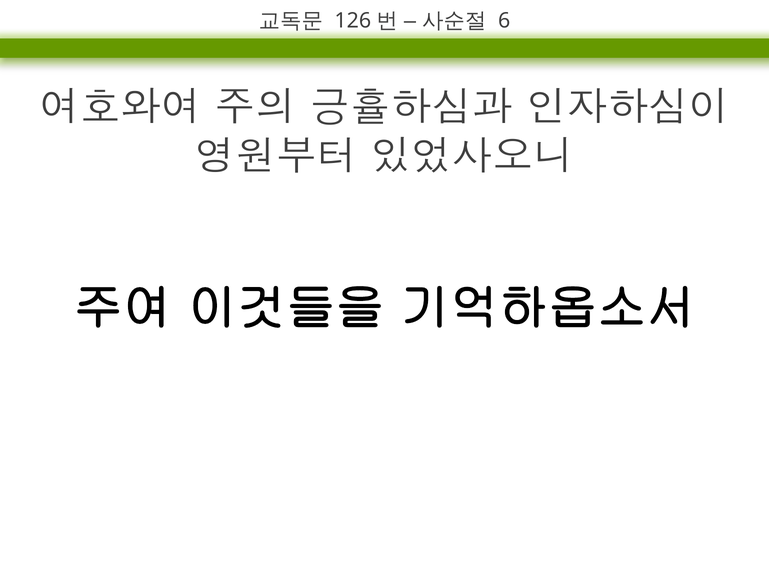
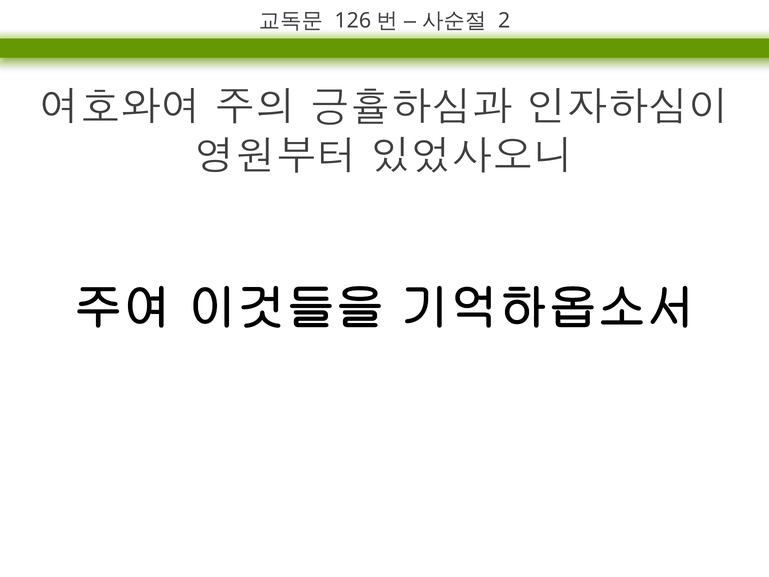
6: 6 -> 2 (504, 21)
